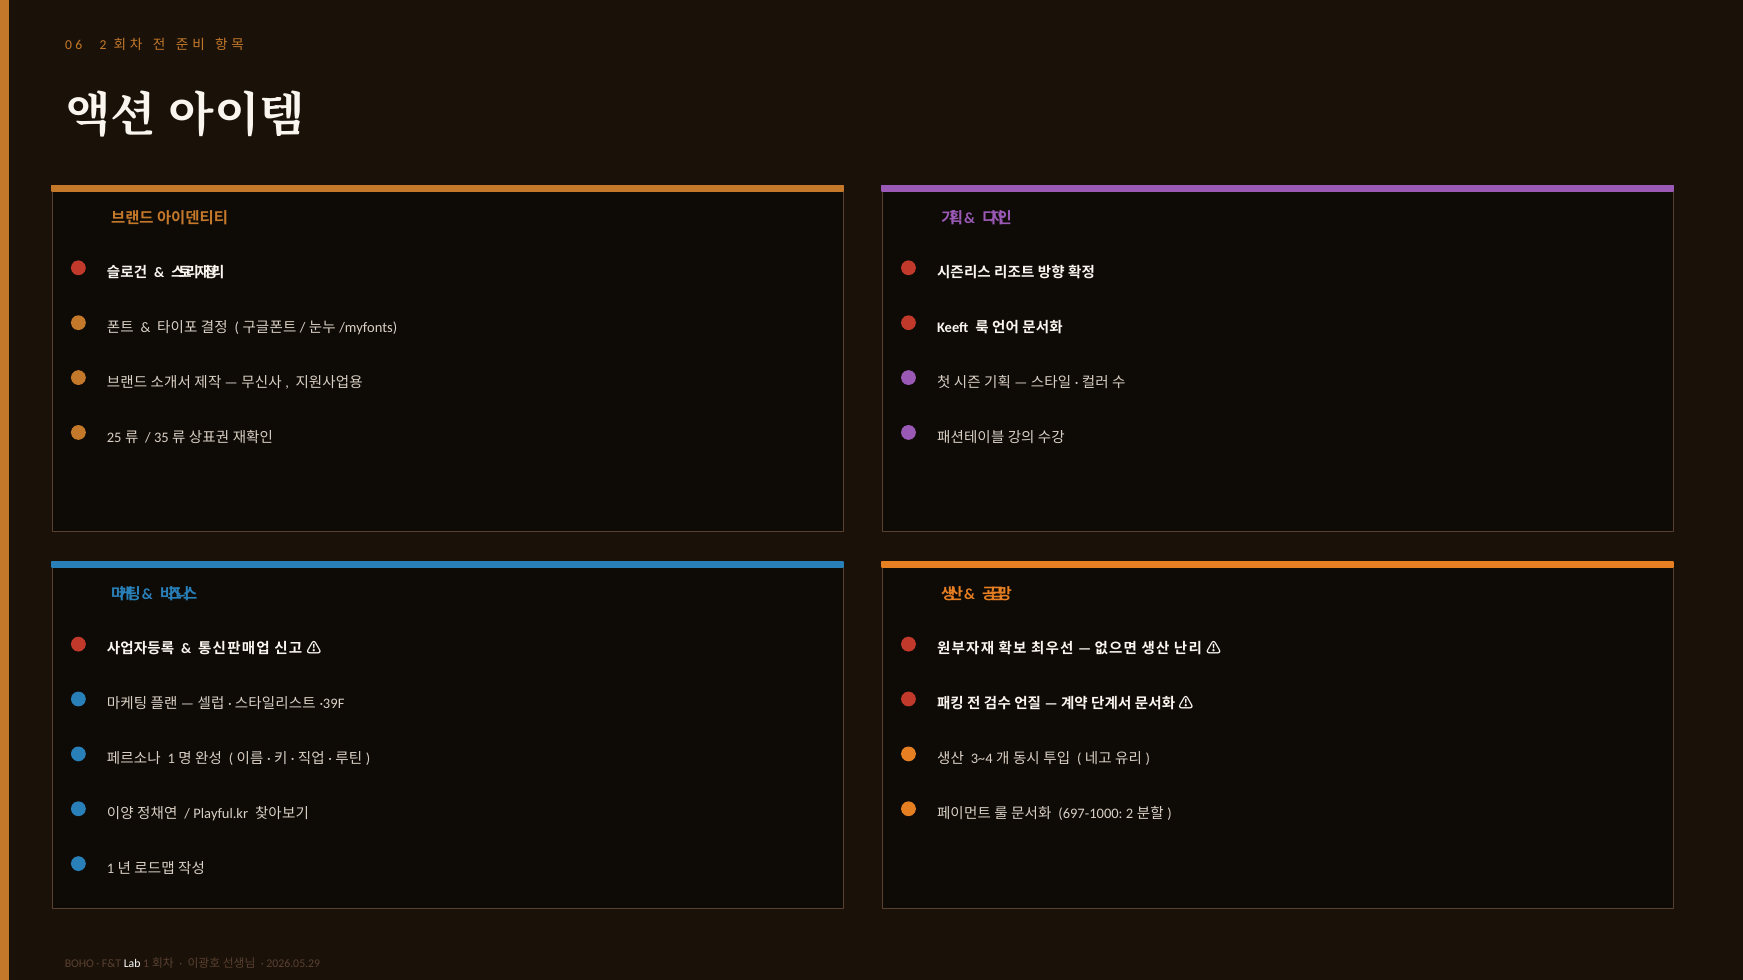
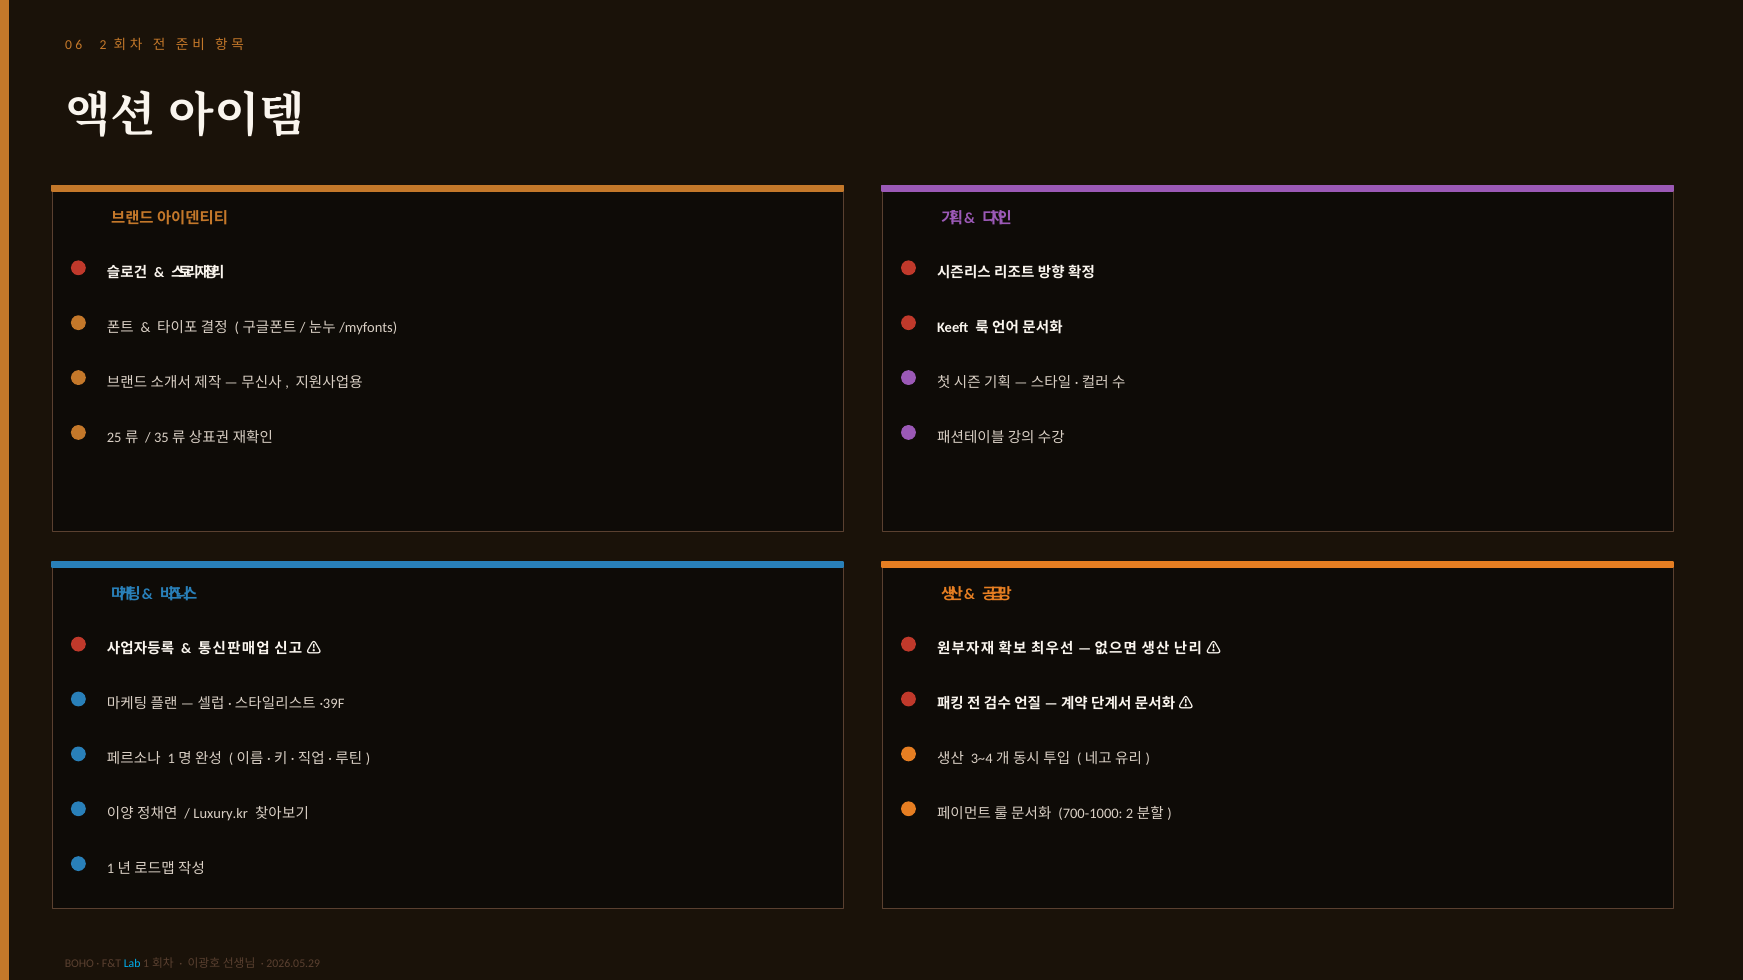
Playful.kr: Playful.kr -> Luxury.kr (221, 814)
697-1000: 697-1000 -> 700-1000 (1090, 814)
Lab colour: white -> light blue (132, 964)
